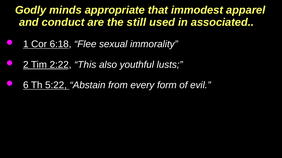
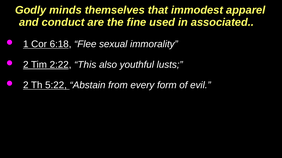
appropriate: appropriate -> themselves (115, 10)
still: still -> fine (137, 22)
6: 6 -> 2 (26, 85)
